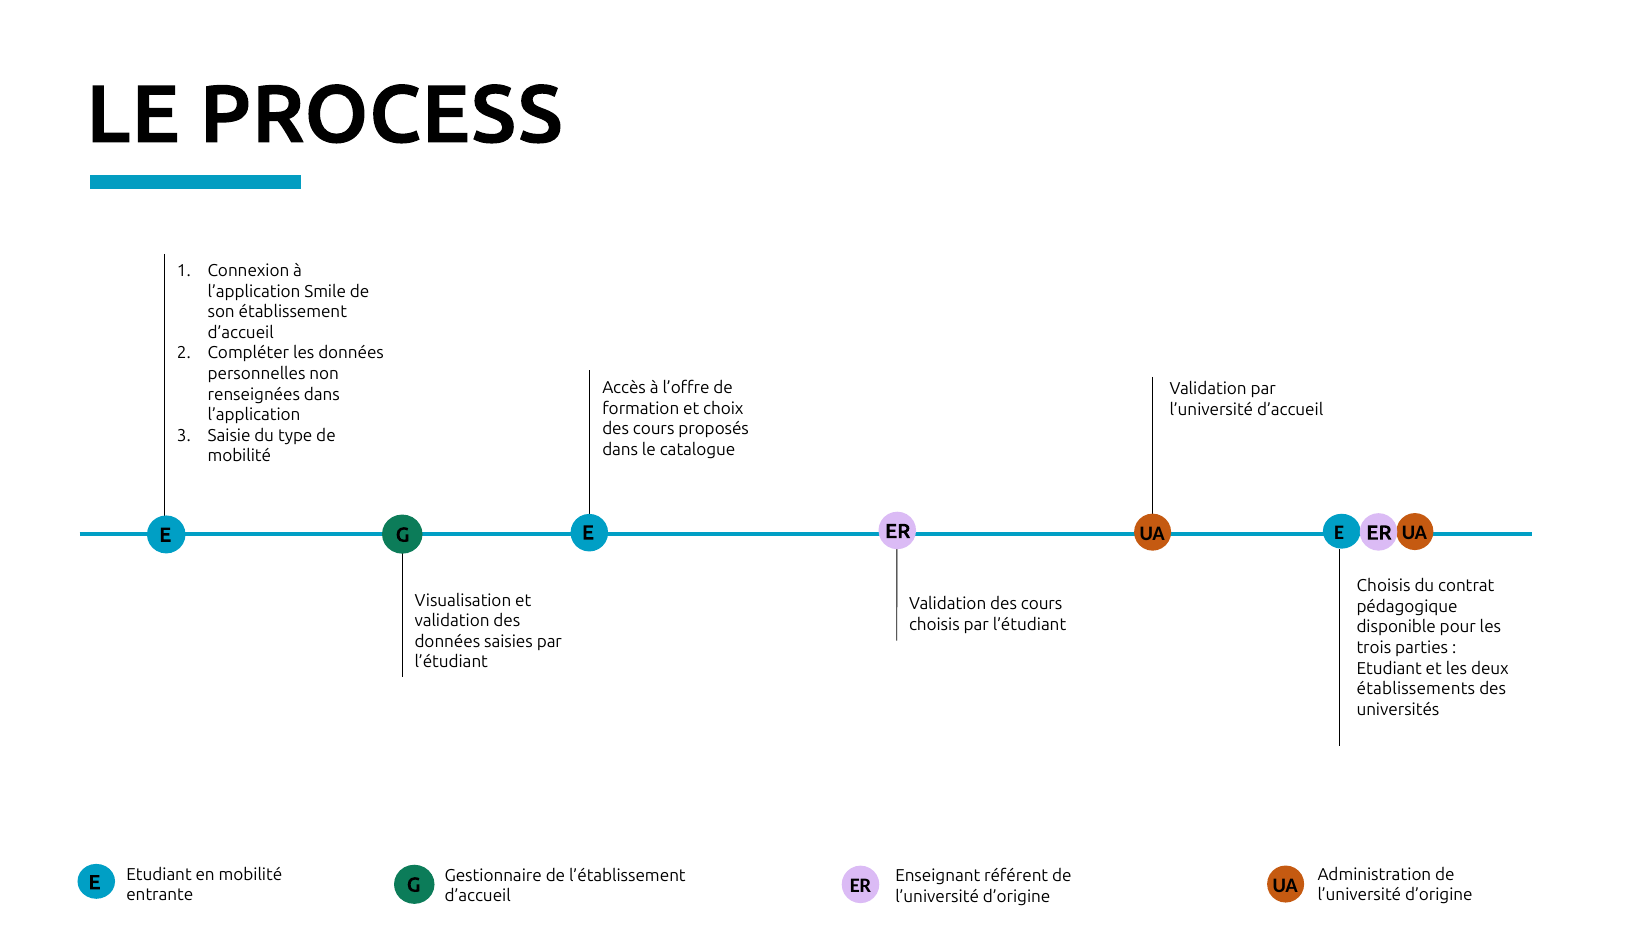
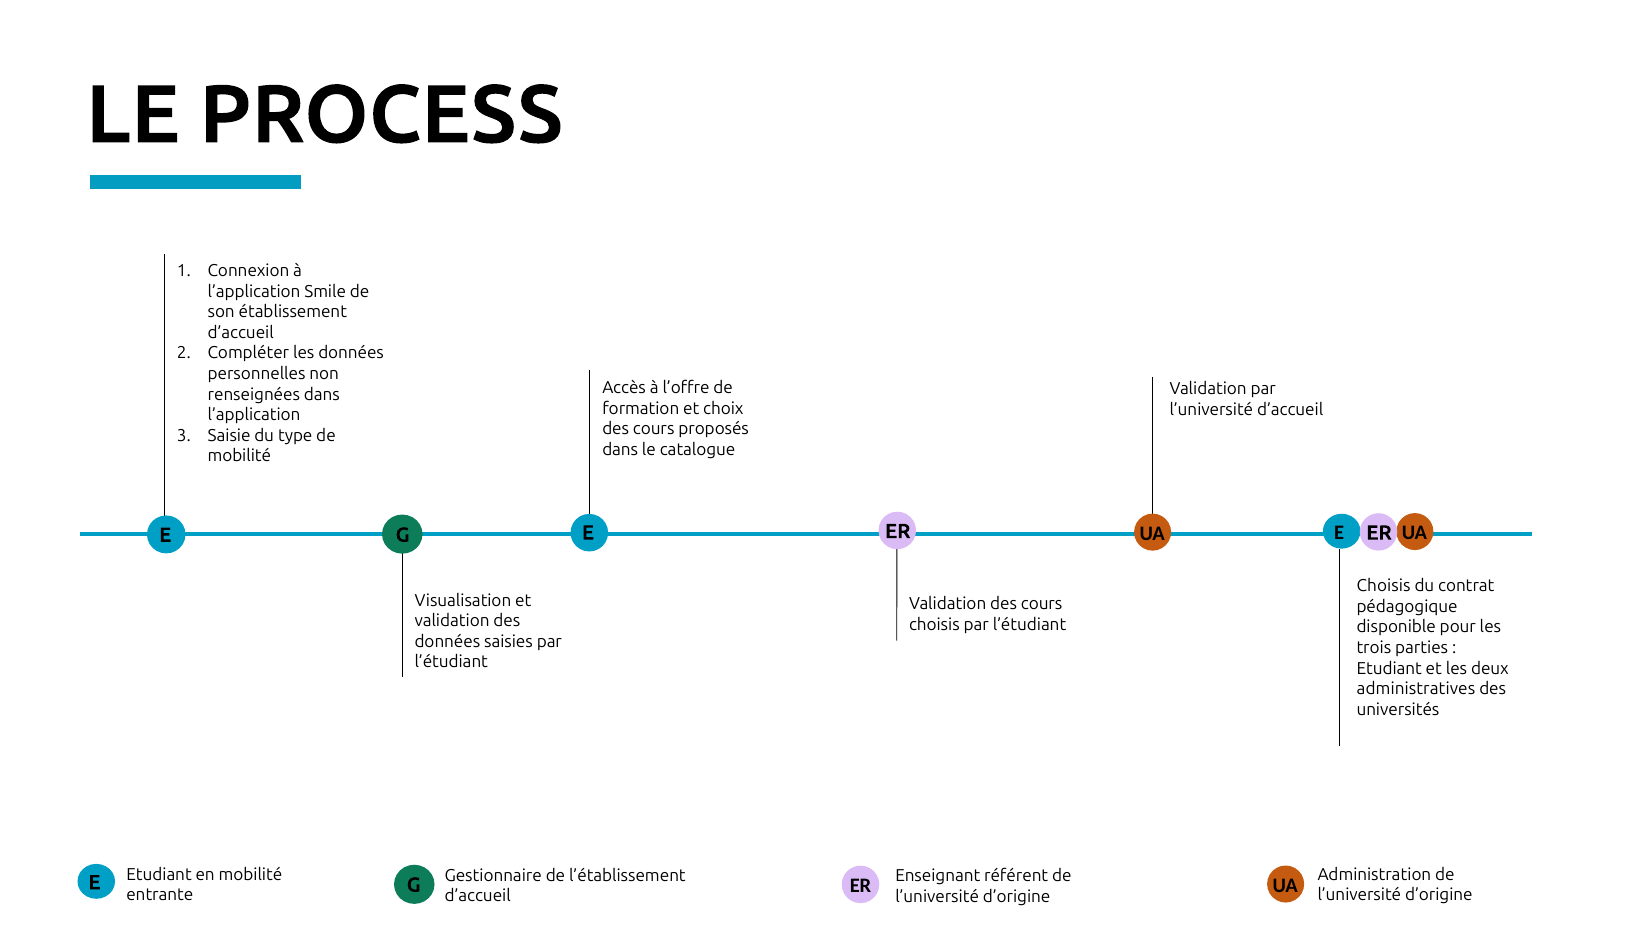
établissements: établissements -> administratives (1416, 689)
